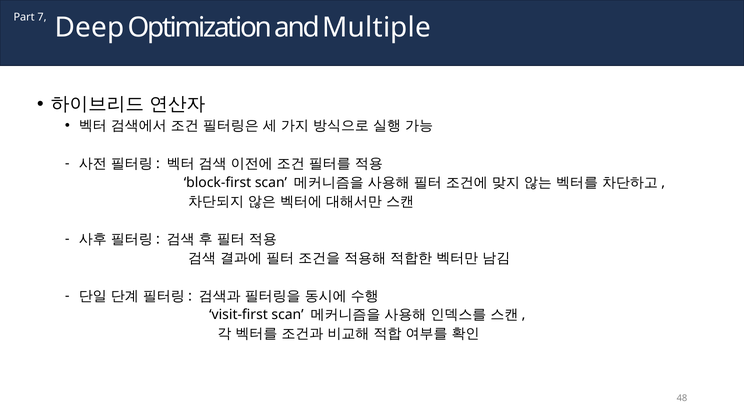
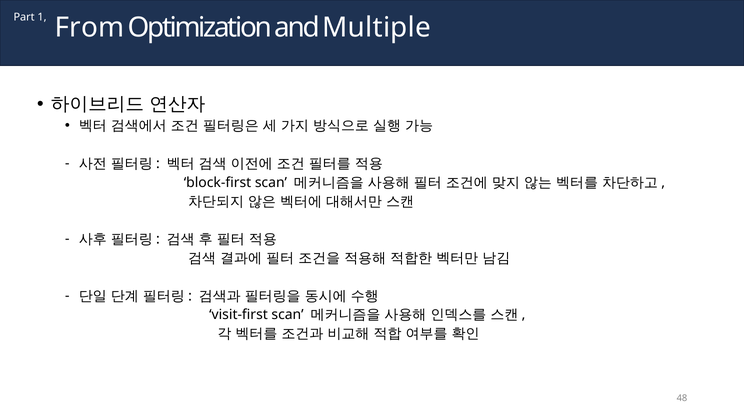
7: 7 -> 1 (42, 17)
Deep: Deep -> From (90, 28)
